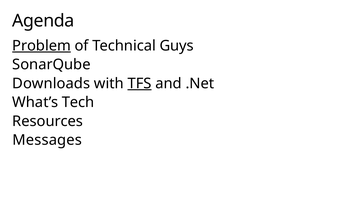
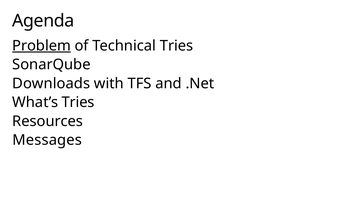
Technical Guys: Guys -> Tries (177, 46)
TFS underline: present -> none (140, 83)
What’s Tech: Tech -> Tries (78, 102)
